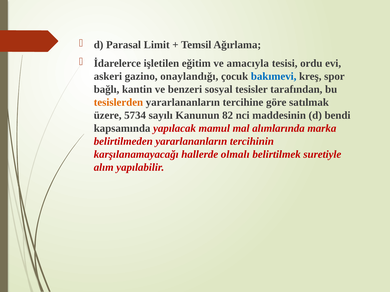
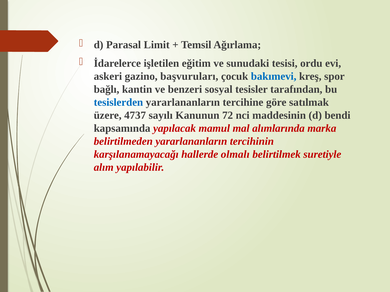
amacıyla: amacıyla -> sunudaki (248, 63)
onaylandığı: onaylandığı -> başvuruları (189, 76)
tesislerden colour: orange -> blue (118, 102)
5734: 5734 -> 4737 (135, 115)
82: 82 -> 72 (228, 115)
